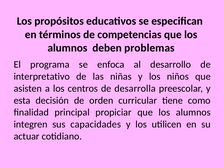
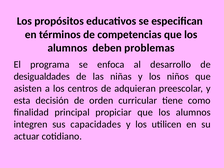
interpretativo: interpretativo -> desigualdades (42, 76)
desarrolla: desarrolla -> adquieran (135, 88)
